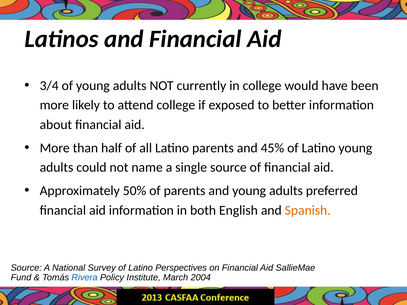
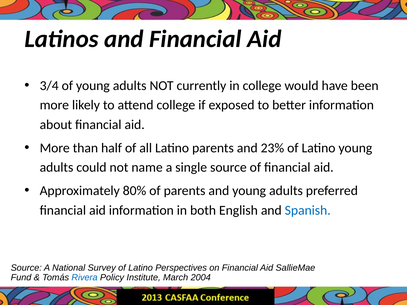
45%: 45% -> 23% (272, 148)
50%: 50% -> 80% (135, 191)
Spanish colour: orange -> blue (308, 210)
